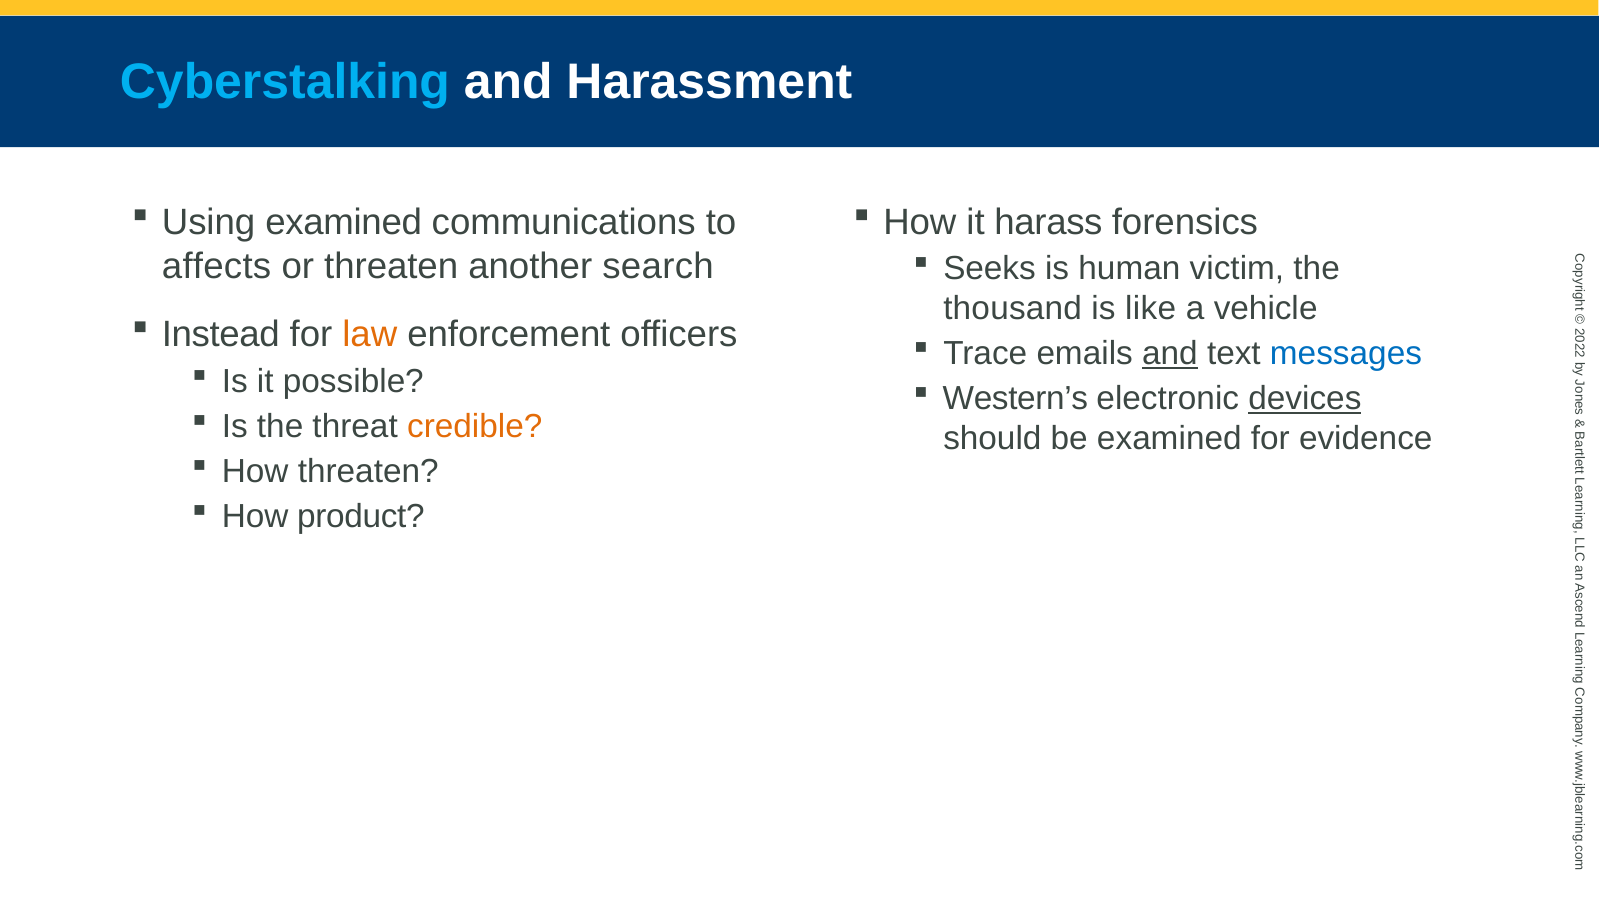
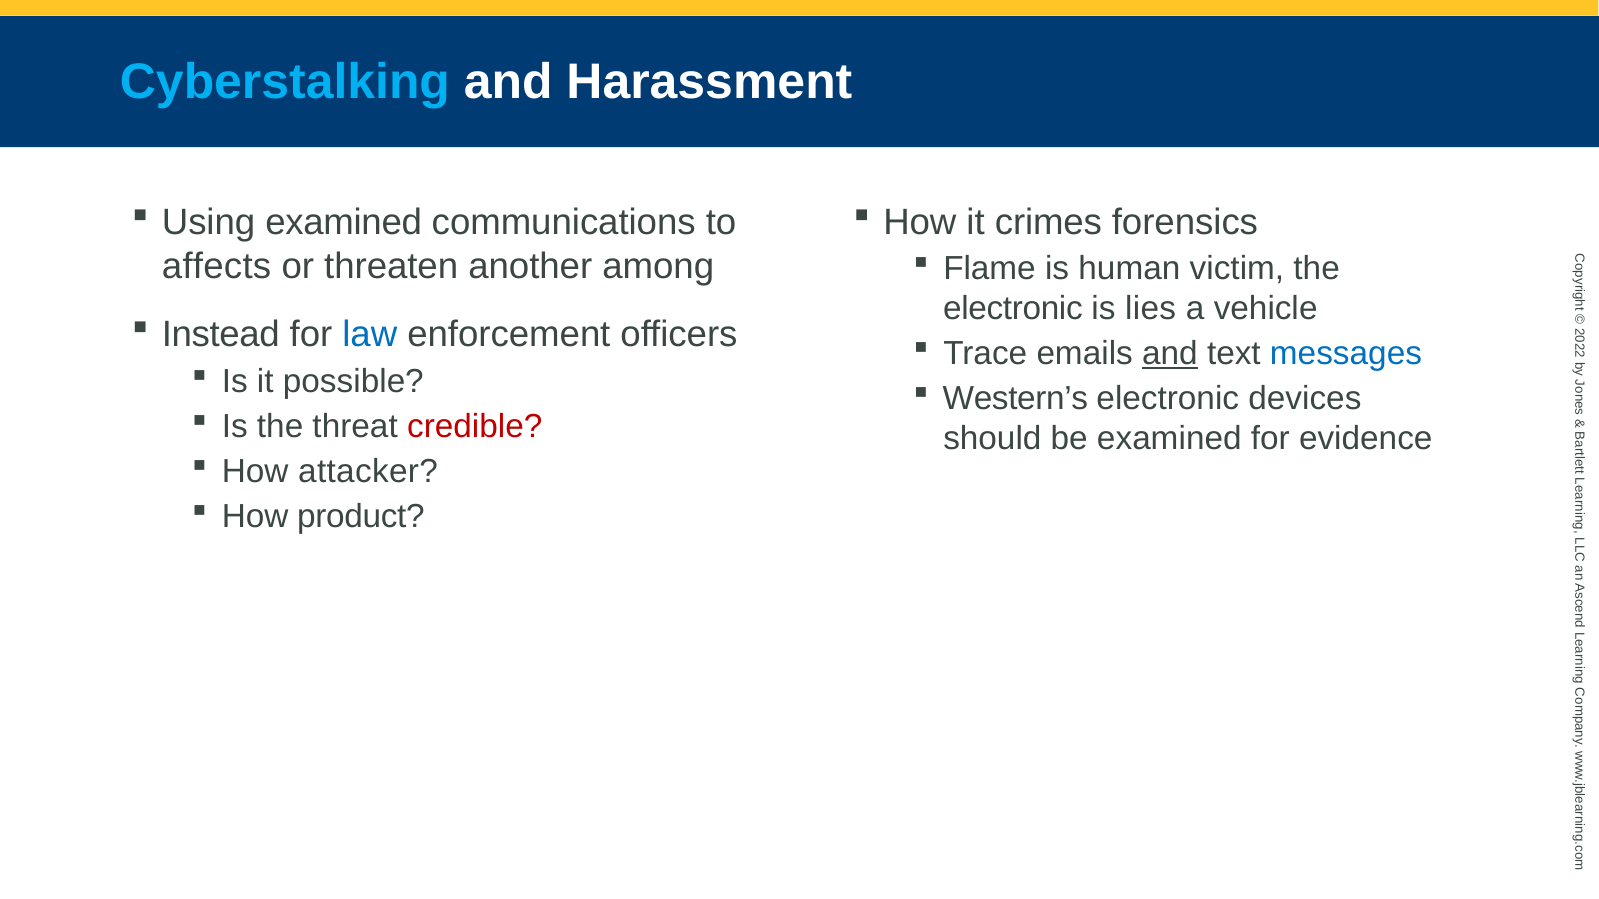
harass: harass -> crimes (1048, 222)
search: search -> among (658, 266)
Seeks: Seeks -> Flame (990, 269)
thousand: thousand -> electronic (1013, 309)
like: like -> lies (1151, 309)
law colour: orange -> blue (370, 335)
devices underline: present -> none (1305, 399)
credible colour: orange -> red (475, 427)
How threaten: threaten -> attacker (368, 472)
